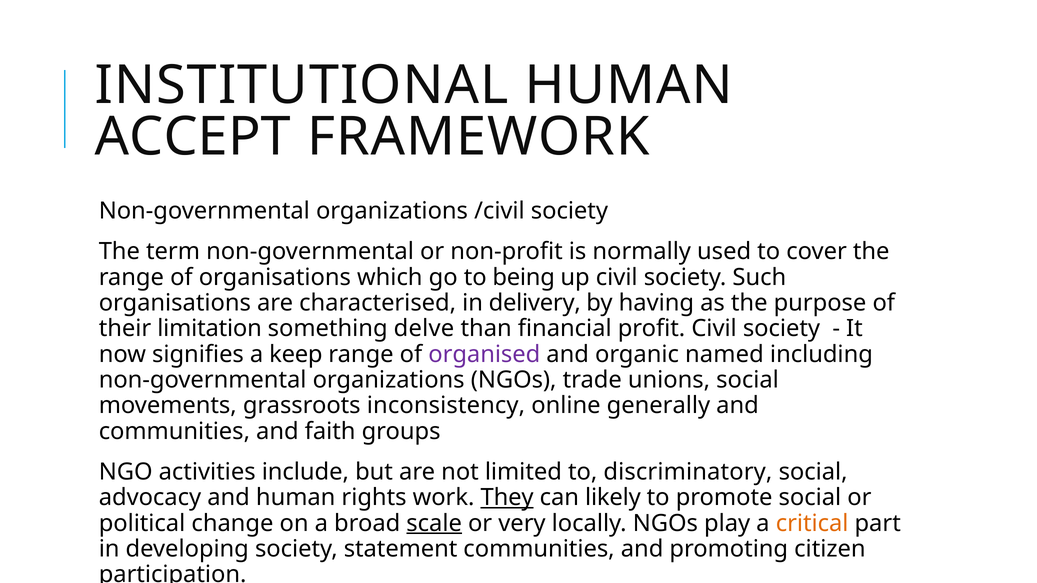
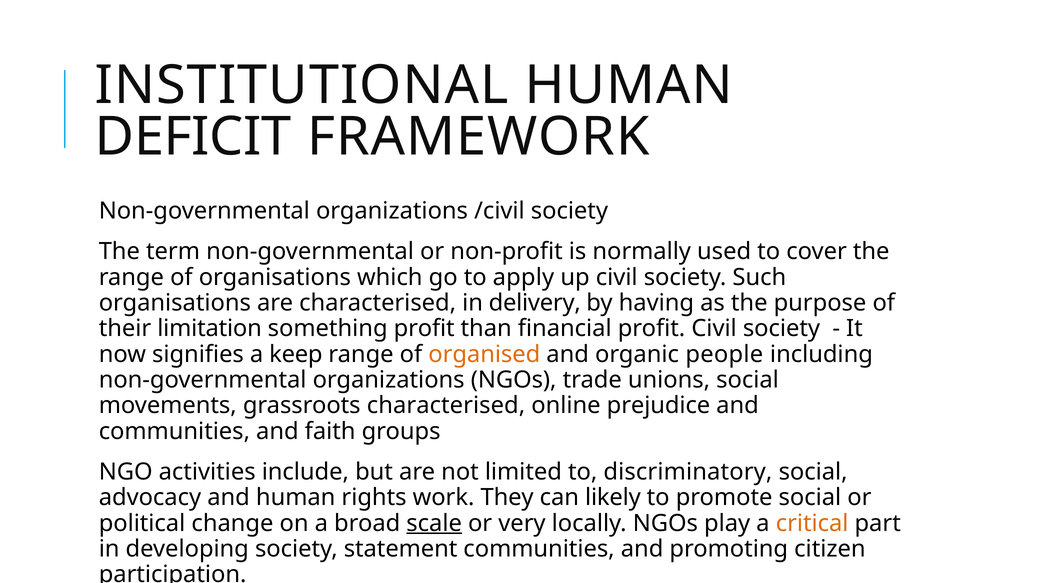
ACCEPT: ACCEPT -> DEFICIT (193, 137)
being: being -> apply (523, 277)
something delve: delve -> profit (424, 329)
organised colour: purple -> orange (484, 354)
named: named -> people (724, 354)
grassroots inconsistency: inconsistency -> characterised (446, 406)
generally: generally -> prejudice (658, 406)
They underline: present -> none (507, 498)
